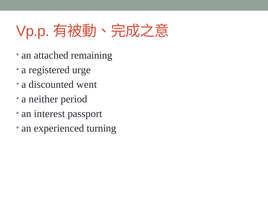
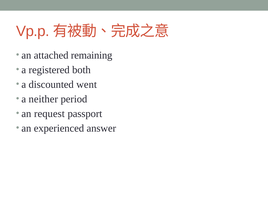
urge: urge -> both (81, 70)
interest: interest -> request (49, 114)
turning: turning -> answer (101, 128)
